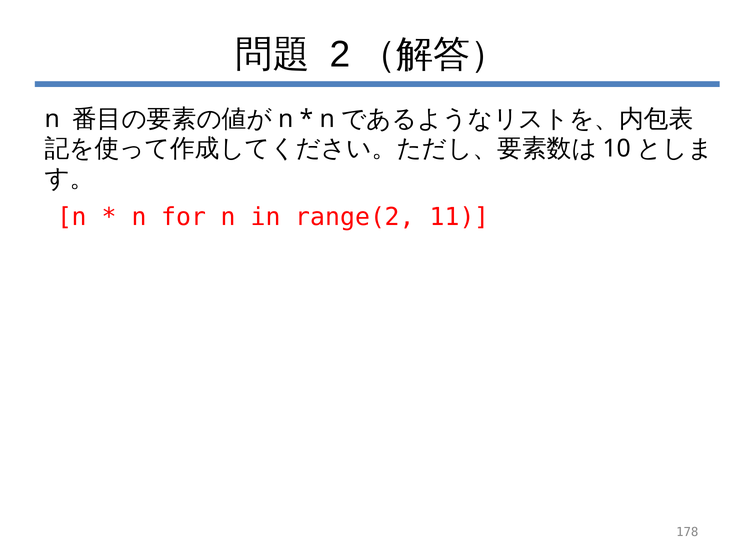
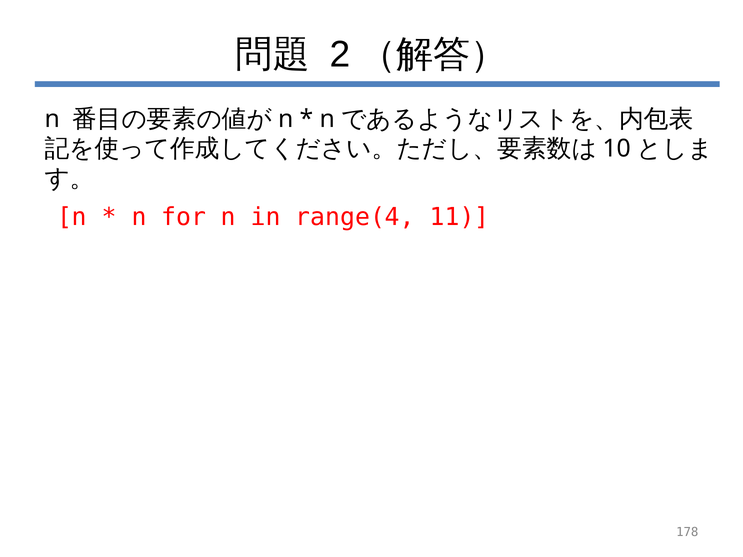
range(2: range(2 -> range(4 (355, 217)
